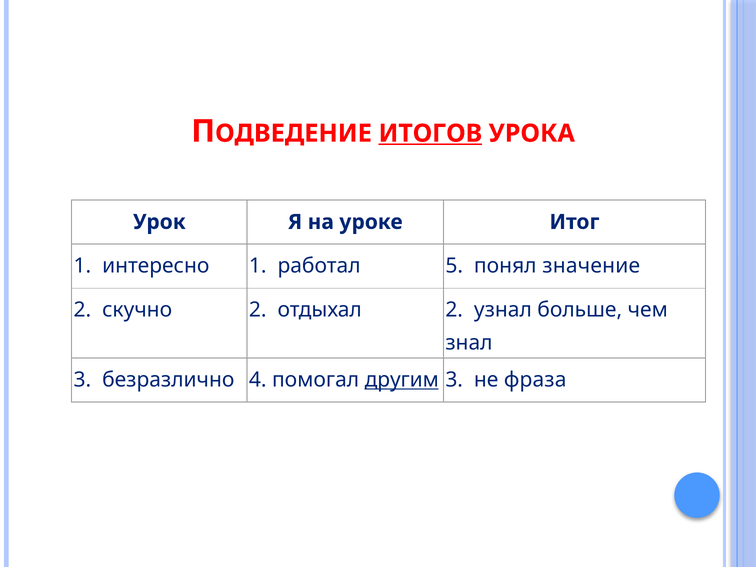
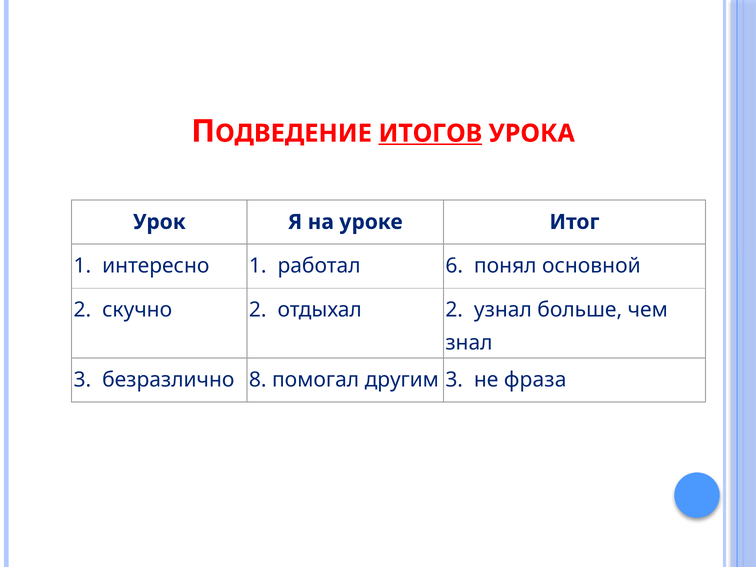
5: 5 -> 6 (454, 266)
значение: значение -> основной (591, 266)
4: 4 -> 8 (258, 380)
другим underline: present -> none (402, 380)
